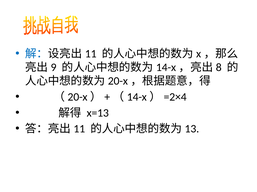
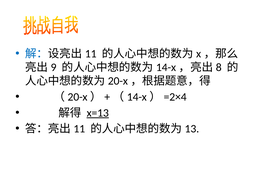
x=13 underline: none -> present (98, 113)
